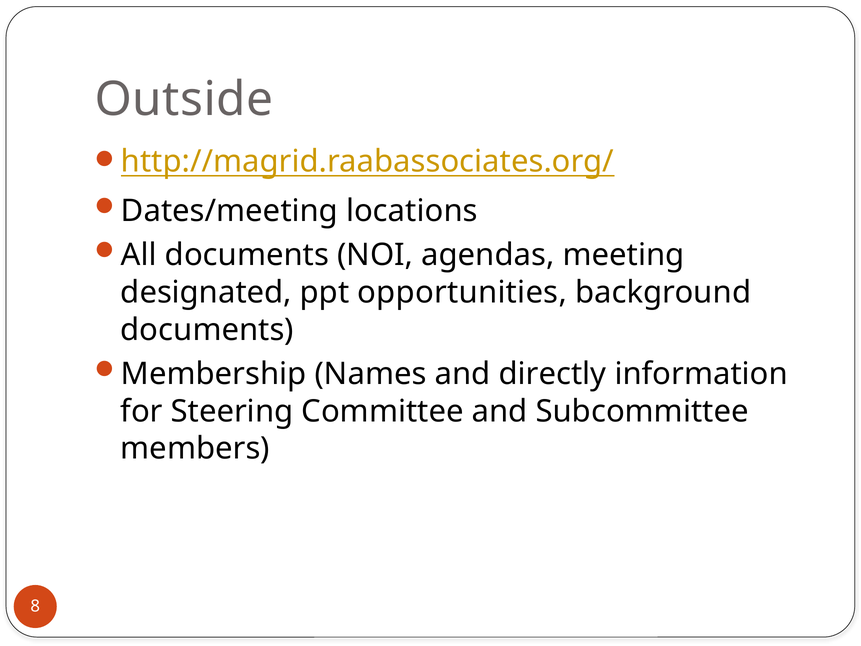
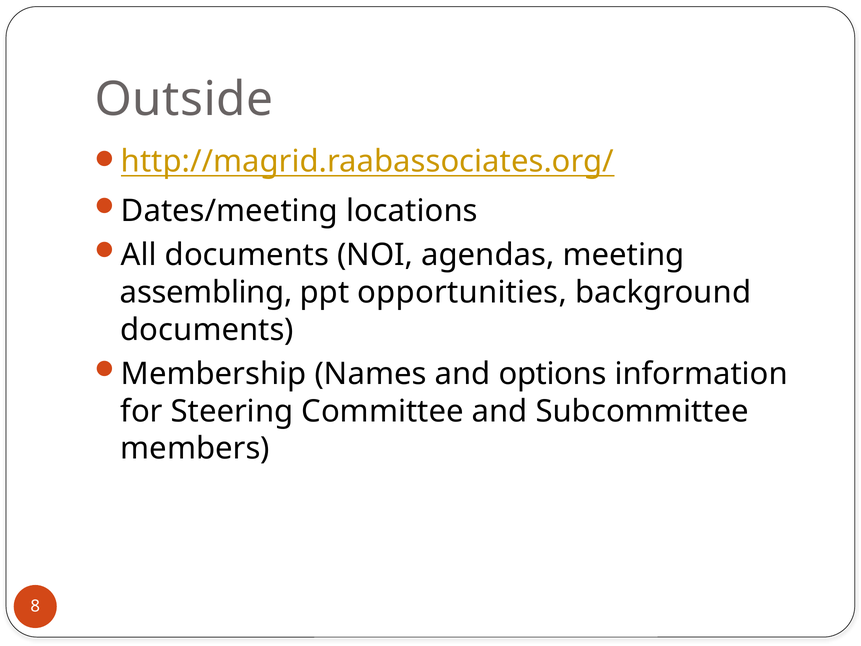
designated: designated -> assembling (206, 292)
directly: directly -> options (553, 374)
